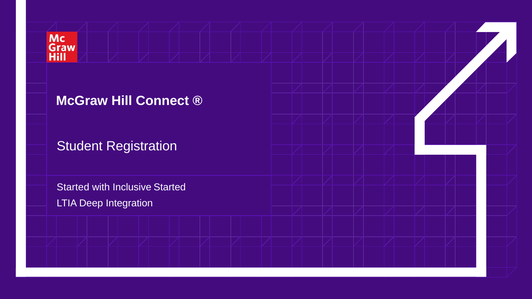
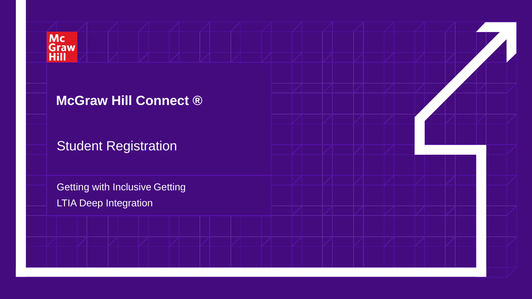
Started: Started -> Getting (73, 187)
Inclusive Started: Started -> Getting (170, 187)
